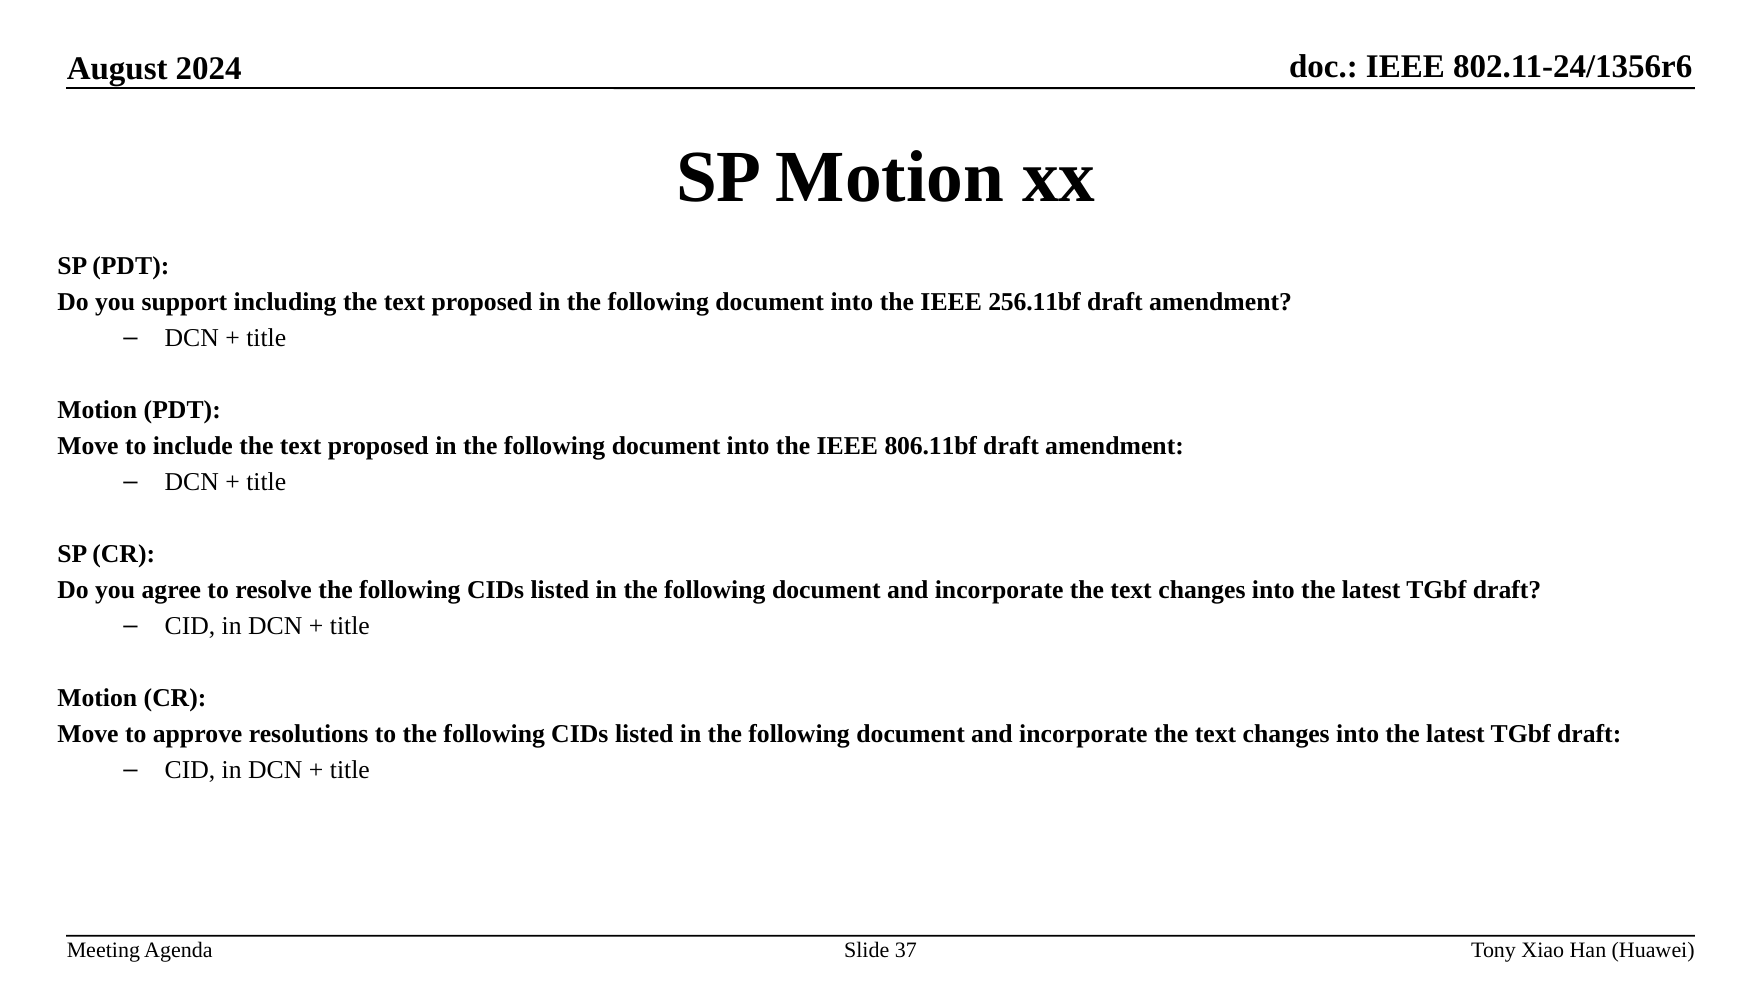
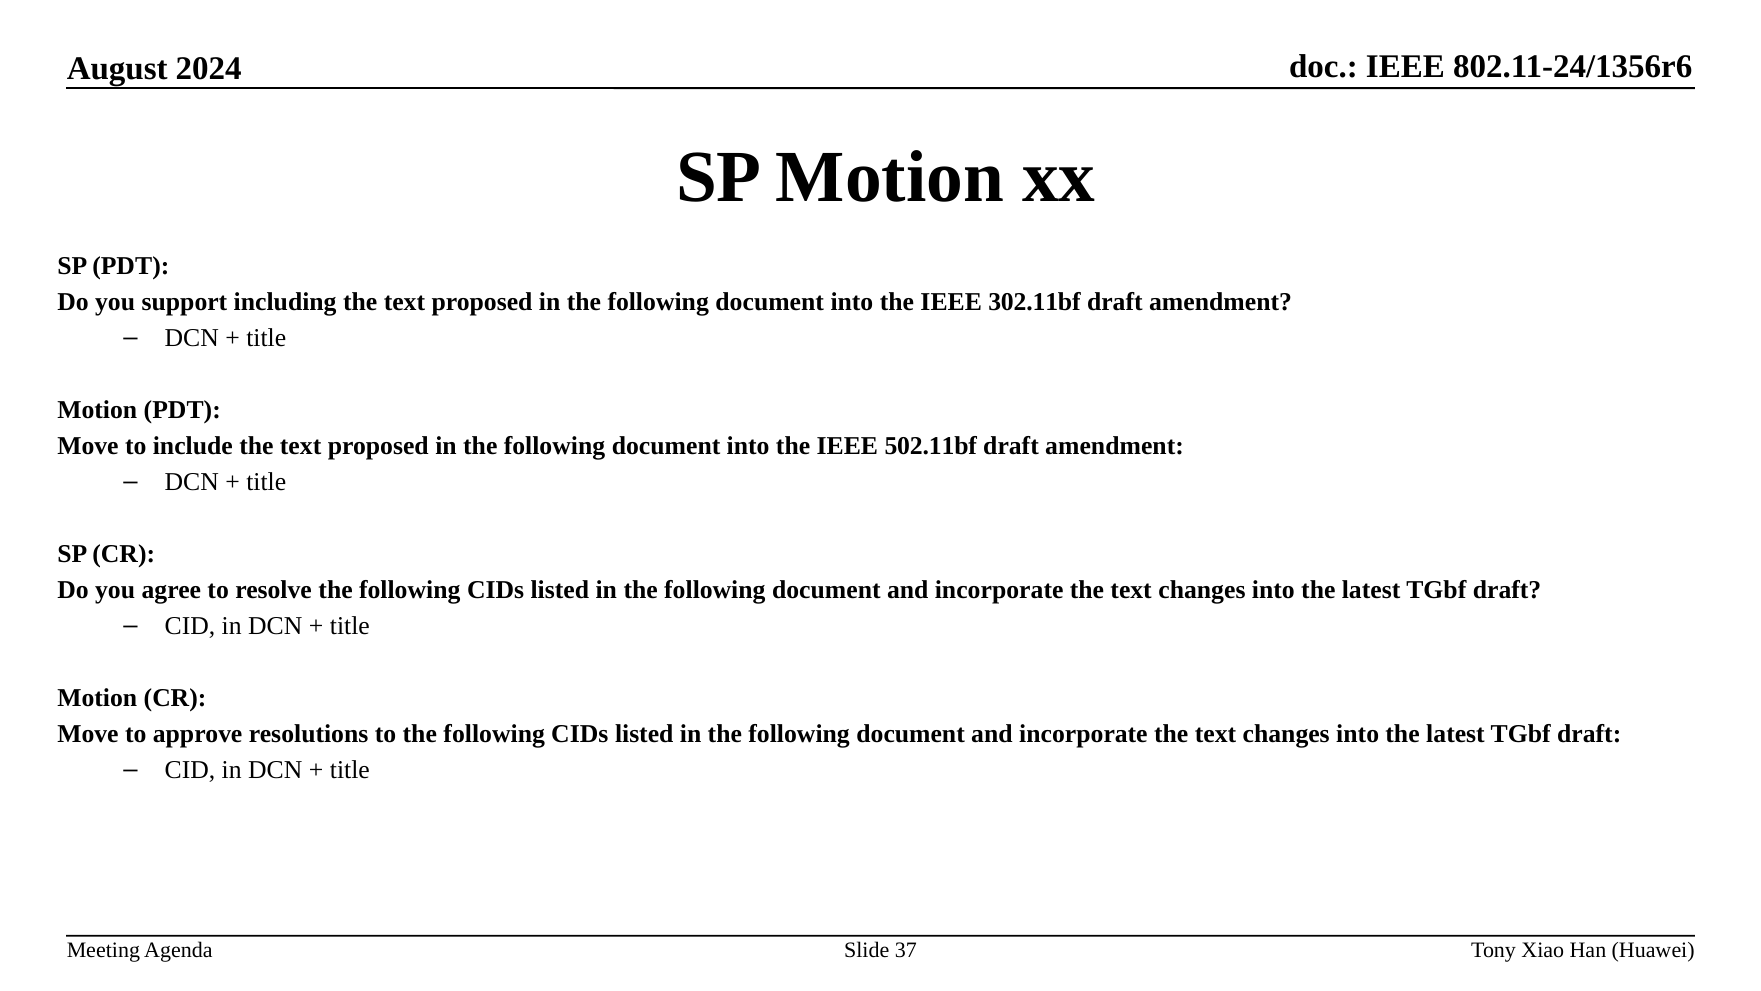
256.11bf: 256.11bf -> 302.11bf (1034, 302)
806.11bf: 806.11bf -> 502.11bf (931, 446)
